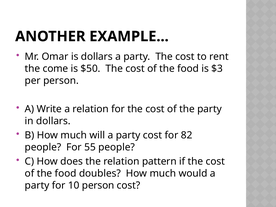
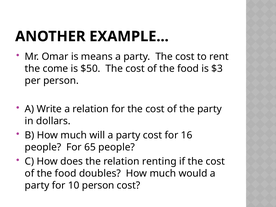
is dollars: dollars -> means (97, 57)
82: 82 -> 16 (187, 135)
55: 55 -> 65 (90, 147)
pattern: pattern -> renting (159, 161)
